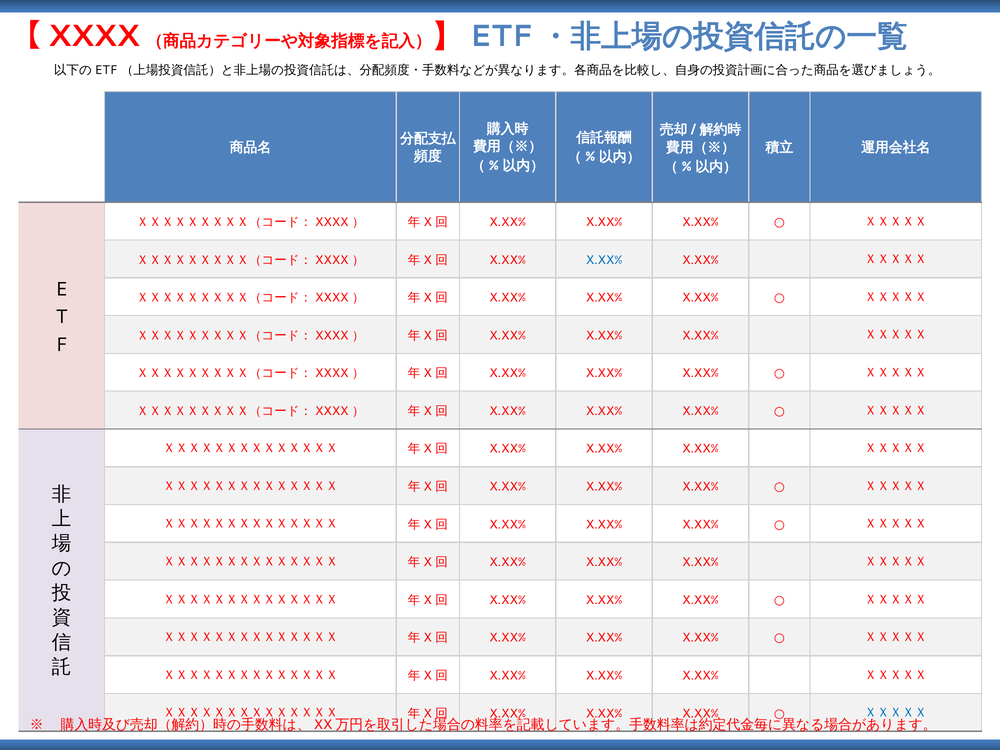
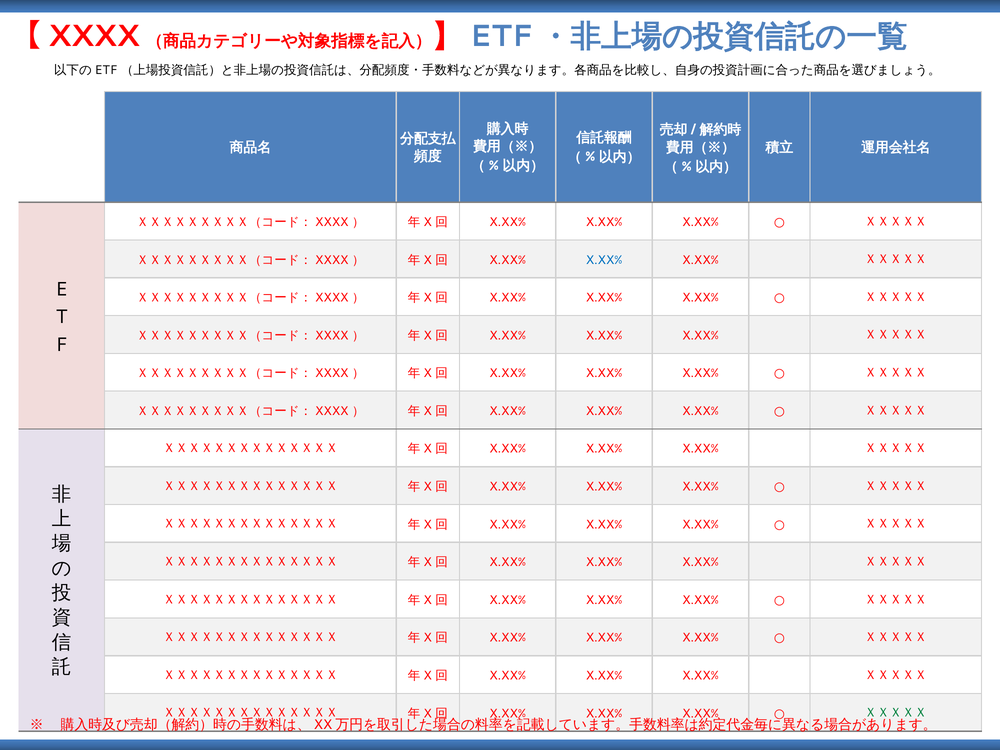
ＸＸＸＸＸ colour: blue -> green (896, 713)
